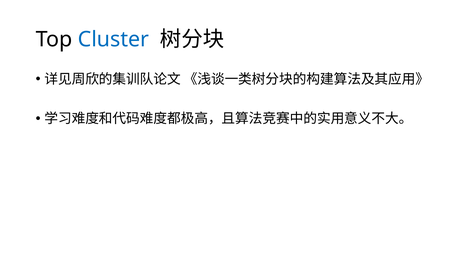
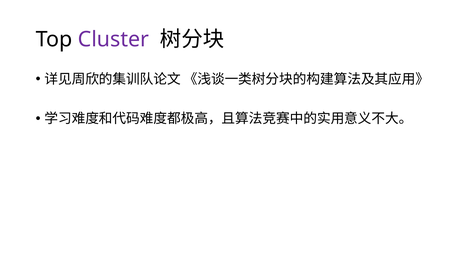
Cluster colour: blue -> purple (114, 39)
